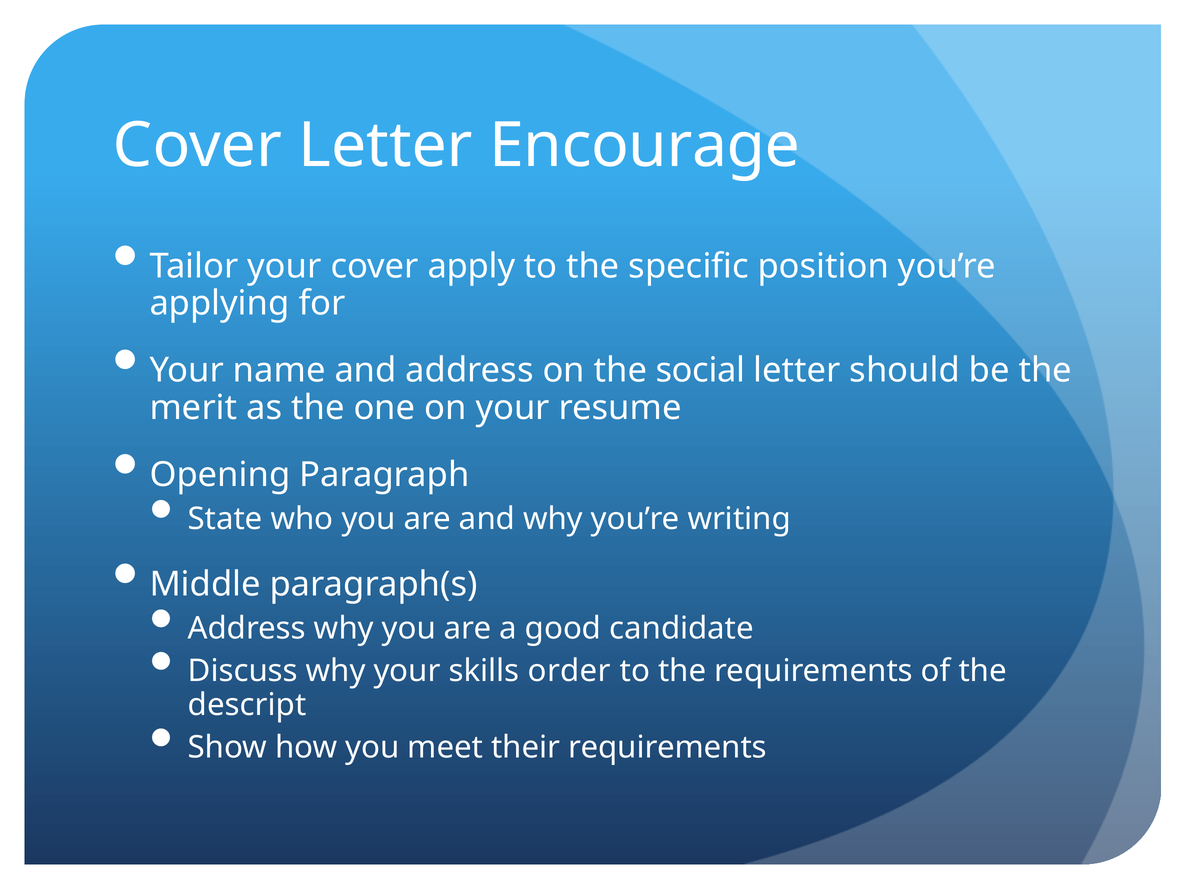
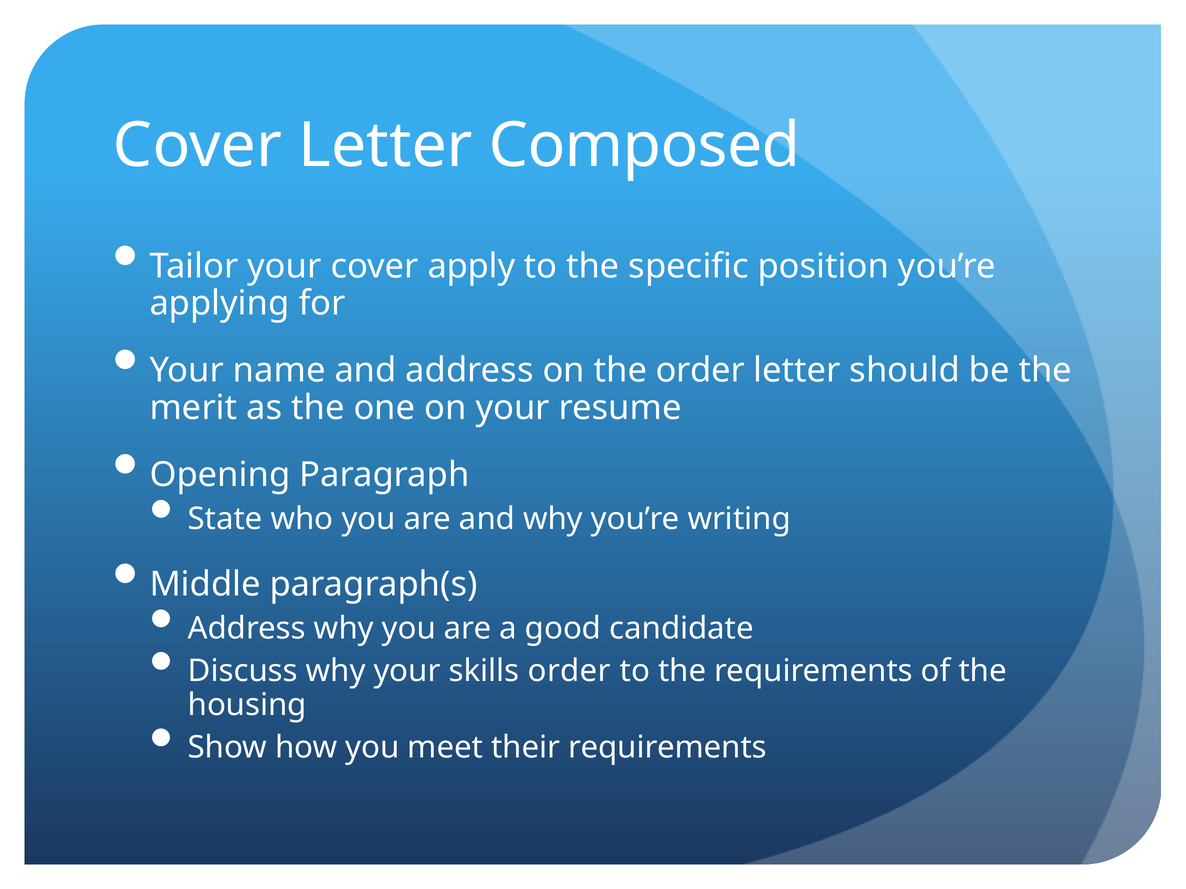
Encourage: Encourage -> Composed (645, 146)
the social: social -> order (700, 371)
descript: descript -> housing (247, 705)
